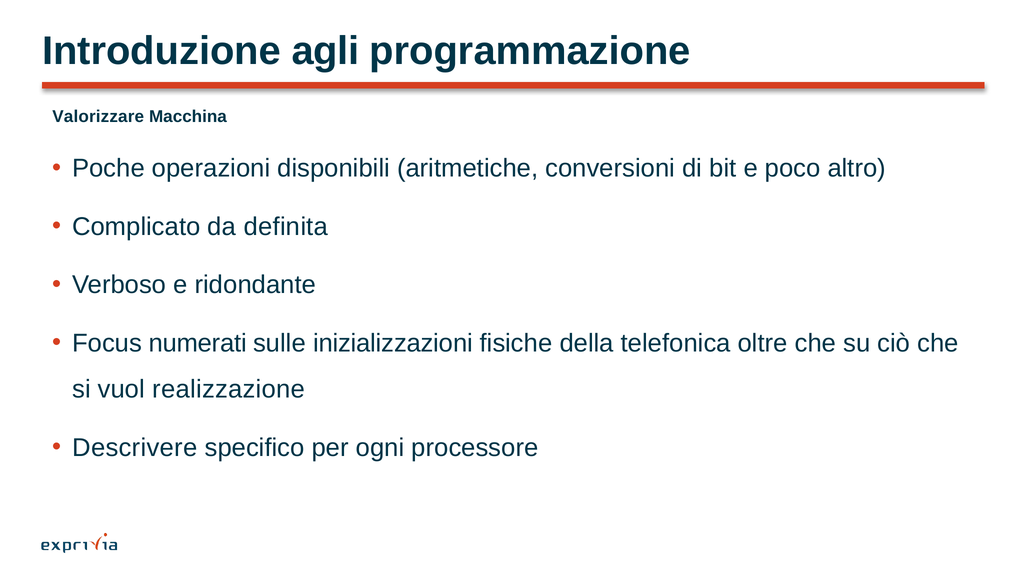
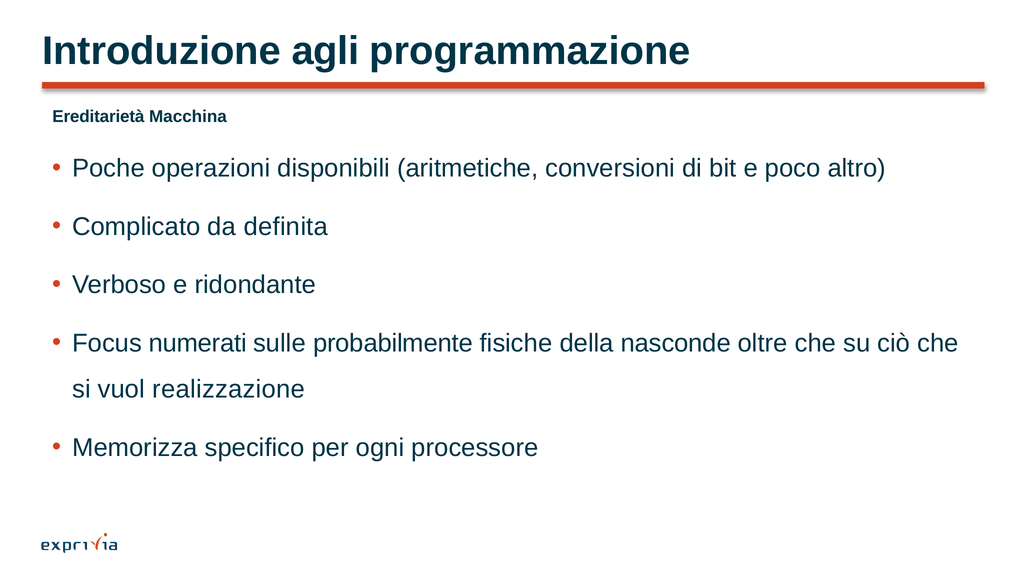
Valorizzare: Valorizzare -> Ereditarietà (98, 116)
inizializzazioni: inizializzazioni -> probabilmente (393, 343)
telefonica: telefonica -> nasconde (676, 343)
Descrivere: Descrivere -> Memorizza (135, 448)
